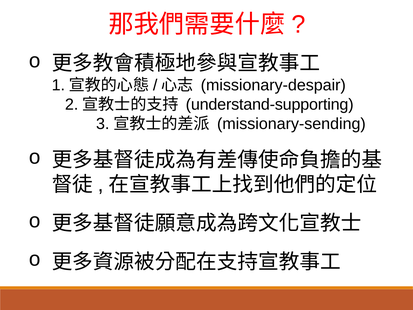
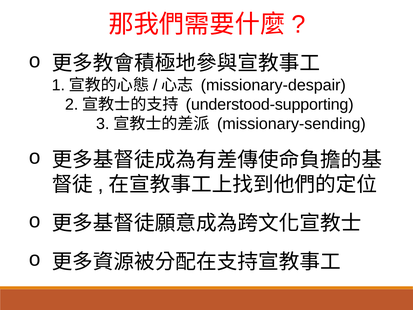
understand-supporting: understand-supporting -> understood-supporting (270, 104)
